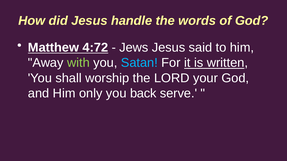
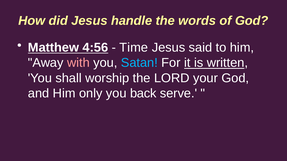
4:72: 4:72 -> 4:56 (95, 48)
Jews: Jews -> Time (134, 48)
with colour: light green -> pink (78, 63)
